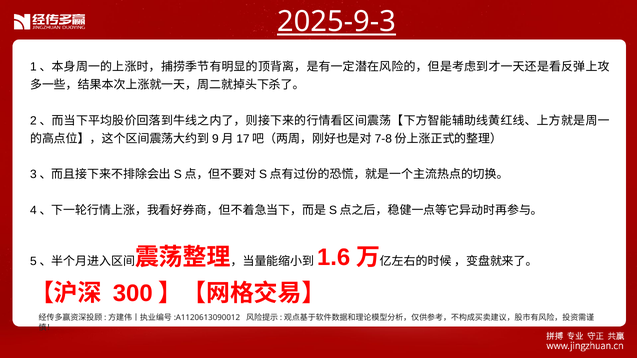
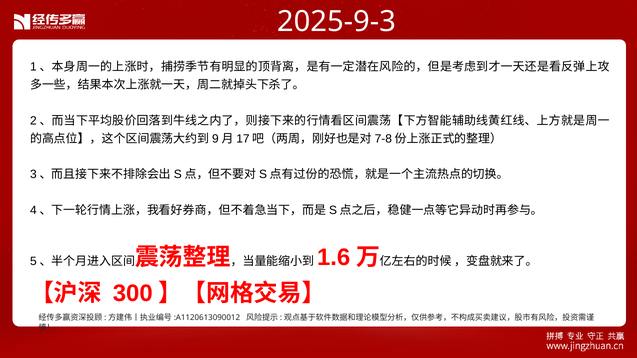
2025-9-3 underline: present -> none (336, 22)
